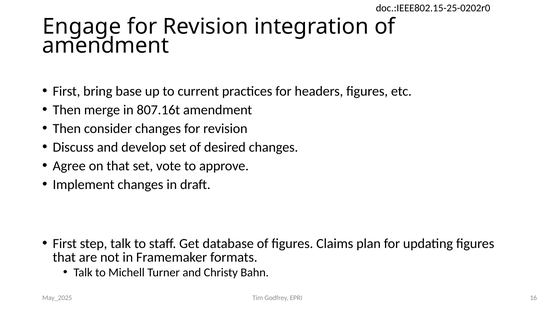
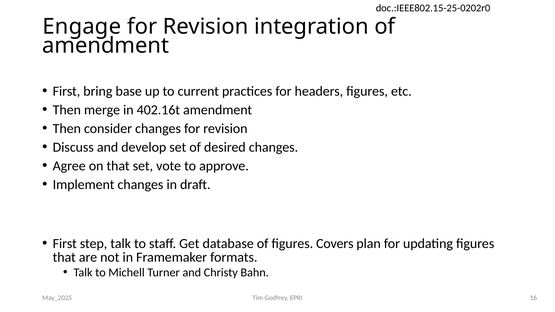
807.16t: 807.16t -> 402.16t (158, 110)
Claims: Claims -> Covers (335, 244)
